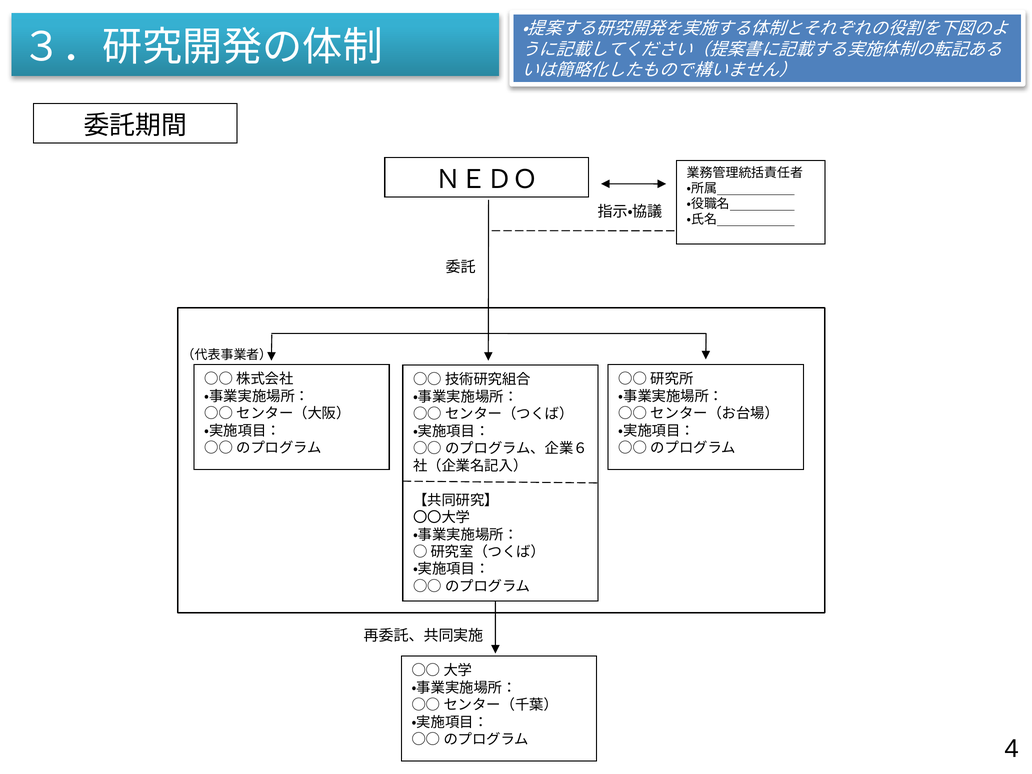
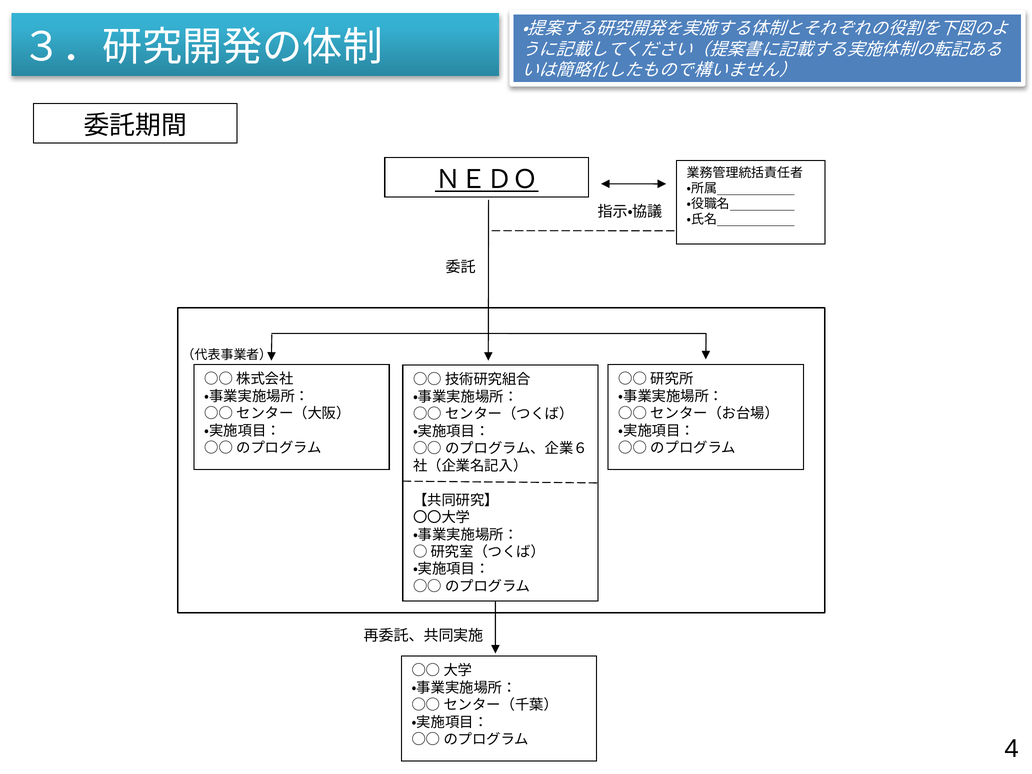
ＮＥＤＯ underline: none -> present (487, 180)
